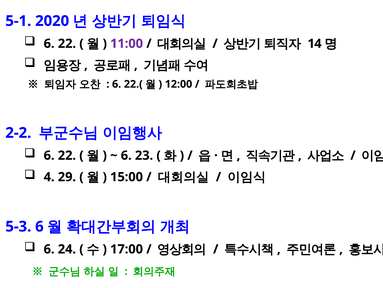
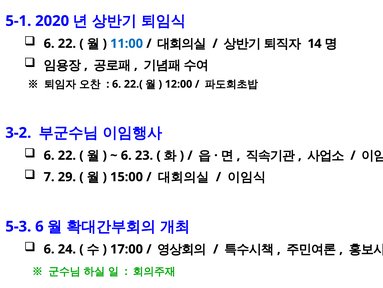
11:00 colour: purple -> blue (127, 43)
2-2: 2-2 -> 3-2 (18, 133)
4: 4 -> 7 (49, 177)
